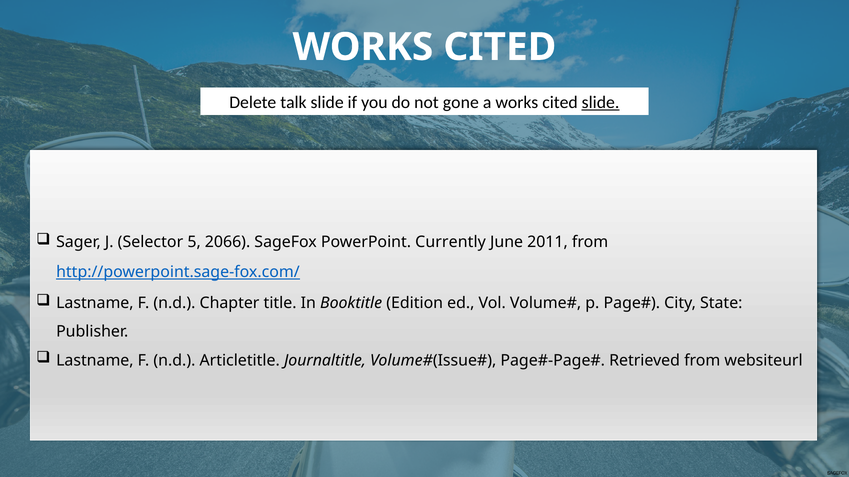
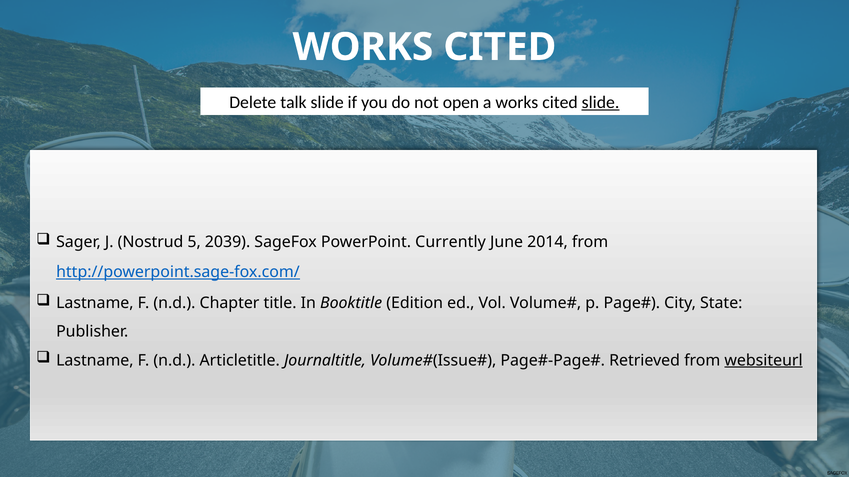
gone: gone -> open (461, 103)
Selector: Selector -> Nostrud (151, 242)
2066: 2066 -> 2039 (228, 242)
2011: 2011 -> 2014 (547, 242)
websiteurl underline: none -> present (764, 361)
